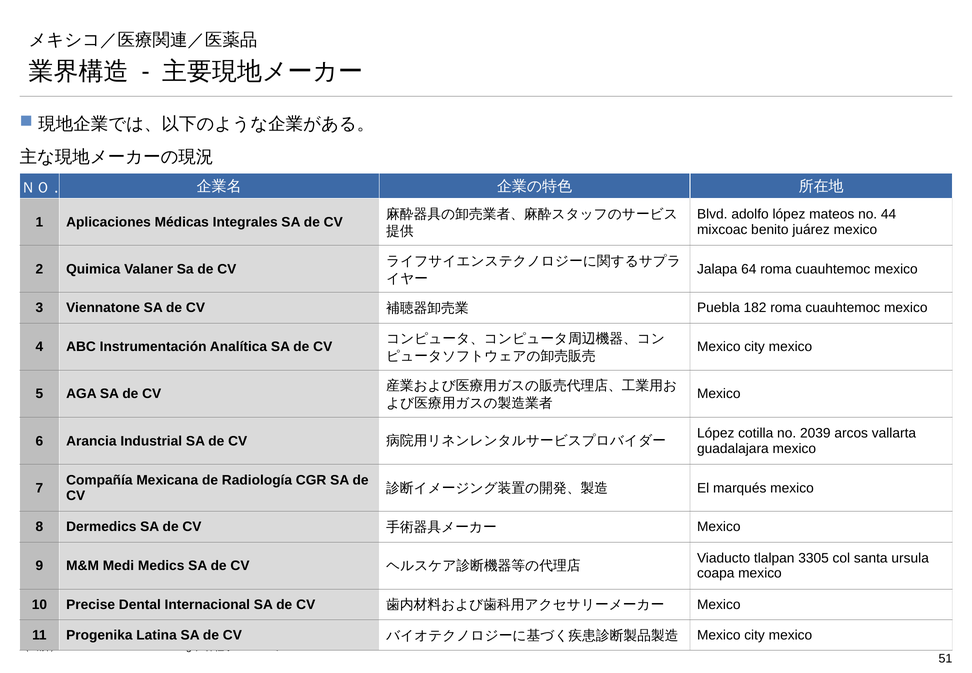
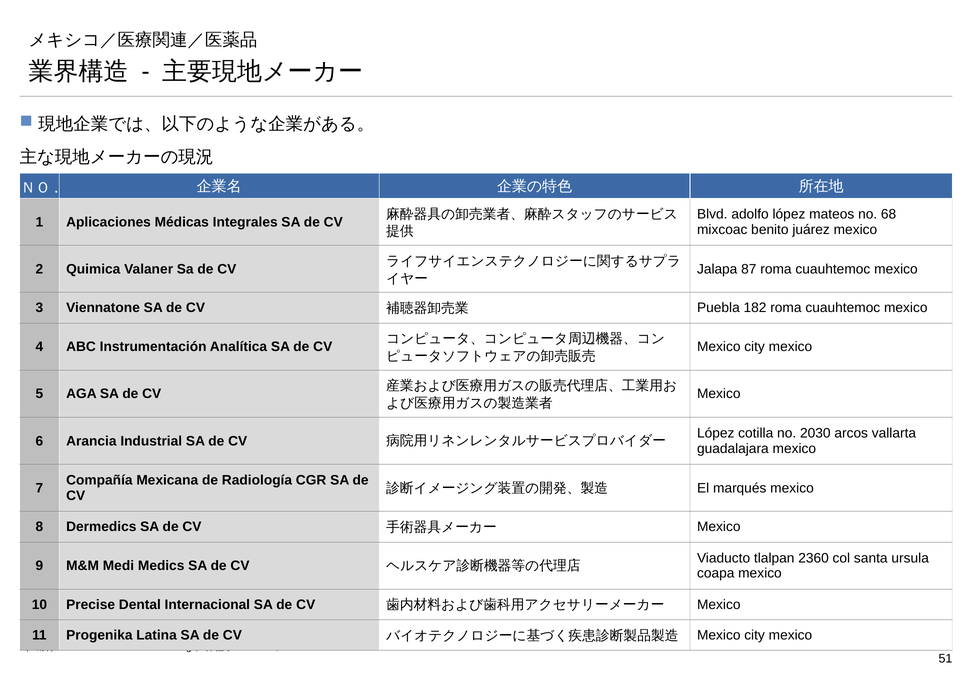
44: 44 -> 68 (889, 214)
64: 64 -> 87 (749, 269)
2039: 2039 -> 2030 (815, 433)
3305: 3305 -> 2360 (814, 558)
